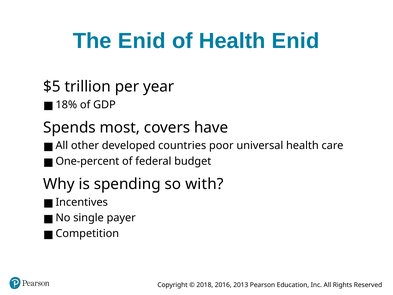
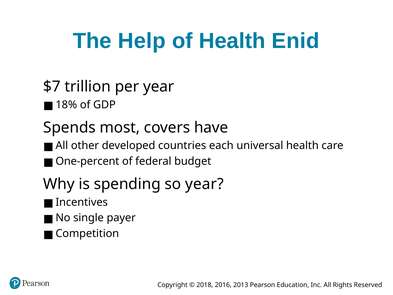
The Enid: Enid -> Help (142, 41)
$5: $5 -> $7 (52, 87)
poor: poor -> each (221, 145)
so with: with -> year (204, 184)
